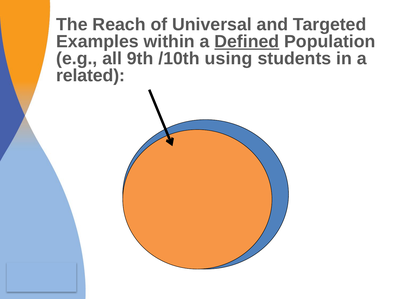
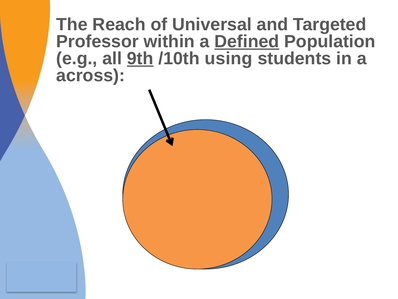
Examples: Examples -> Professor (97, 41)
9th underline: none -> present (140, 58)
related: related -> across (91, 75)
